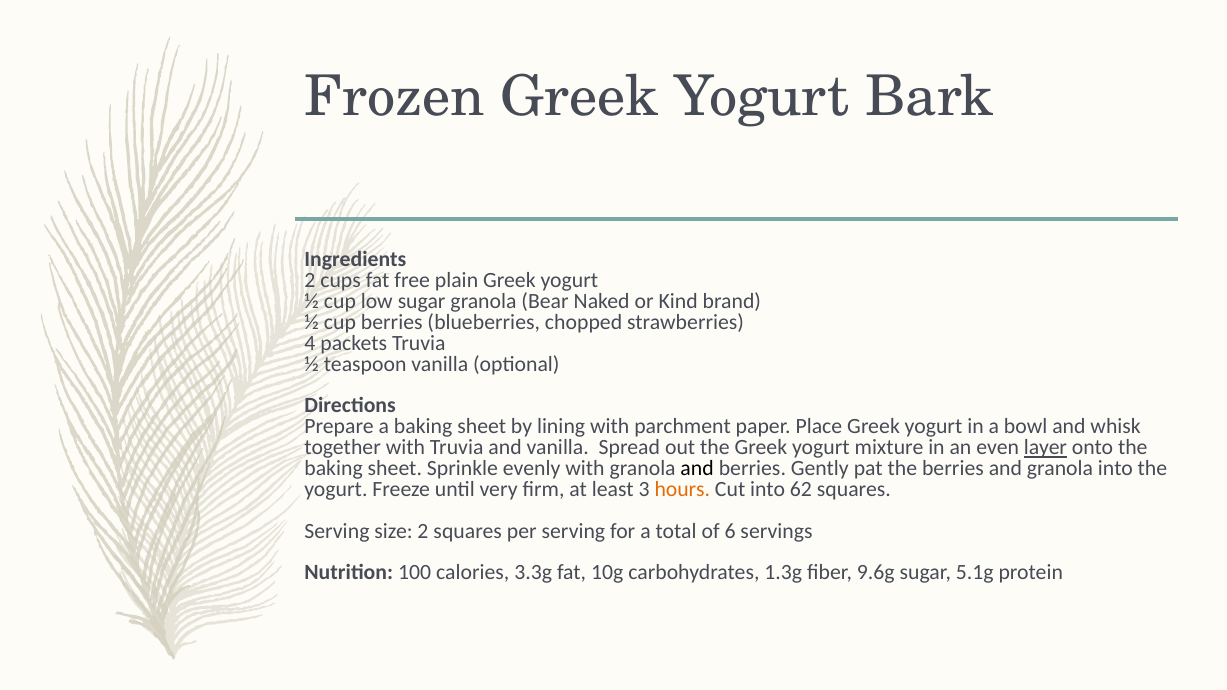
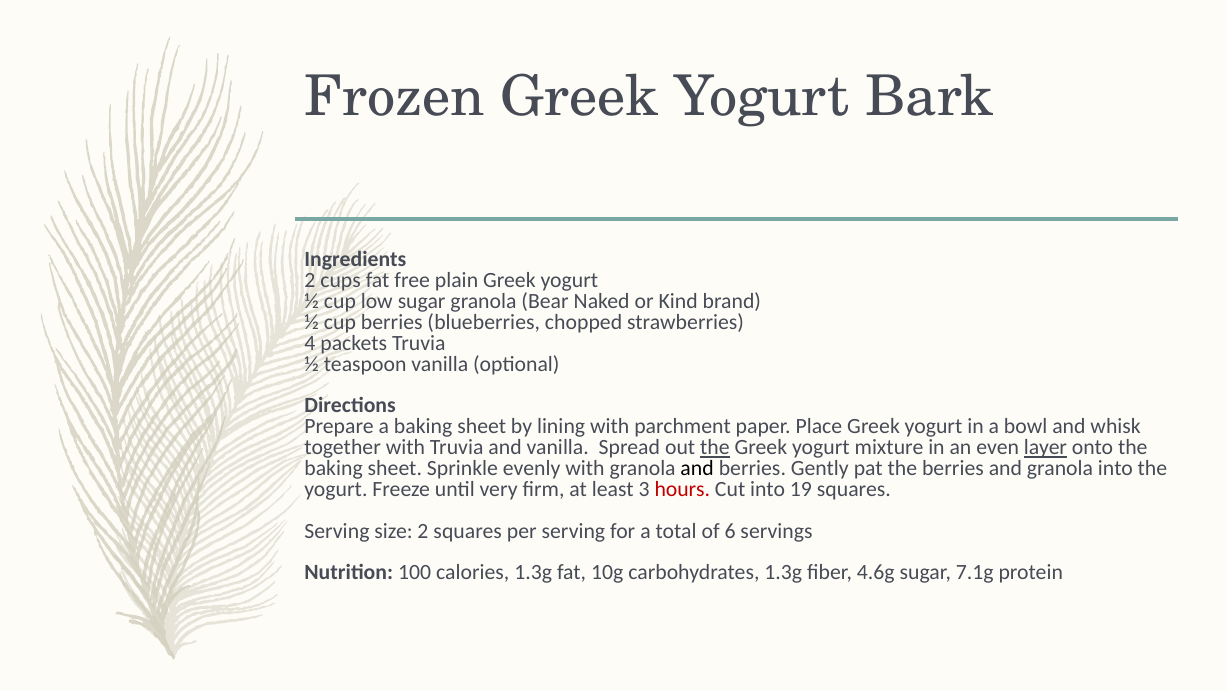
the underline: none -> present (715, 448)
hours colour: orange -> red (682, 489)
62: 62 -> 19 (801, 489)
calories 3.3g: 3.3g -> 1.3g (533, 573)
9.6g: 9.6g -> 4.6g (876, 573)
5.1g: 5.1g -> 7.1g (975, 573)
